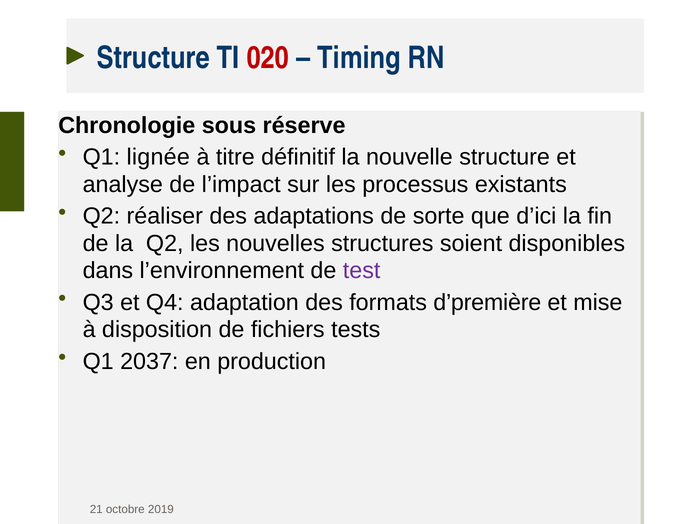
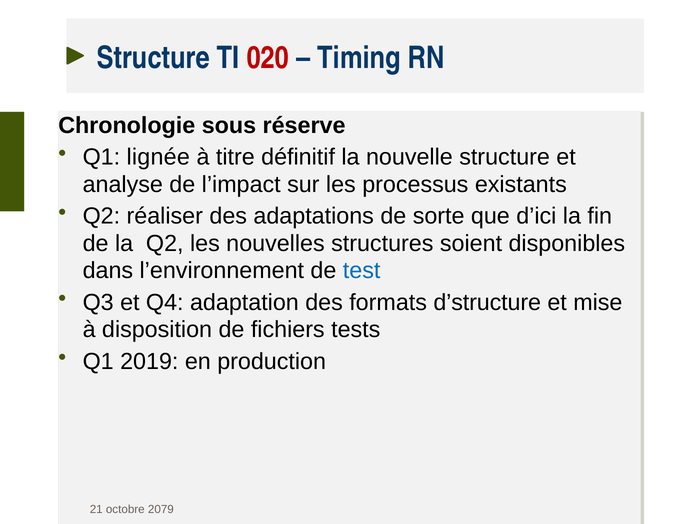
test colour: purple -> blue (362, 271)
d’première: d’première -> d’structure (487, 303)
2037: 2037 -> 2019 (149, 362)
2019: 2019 -> 2079 (161, 510)
